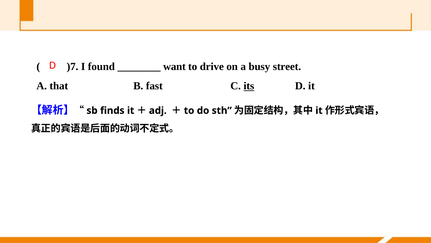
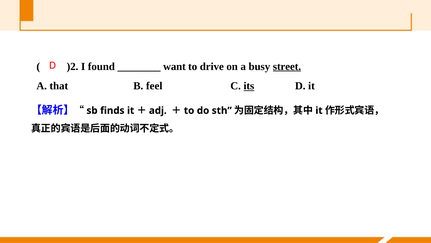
)7: )7 -> )2 (73, 66)
street underline: none -> present (287, 66)
fast: fast -> feel (154, 86)
